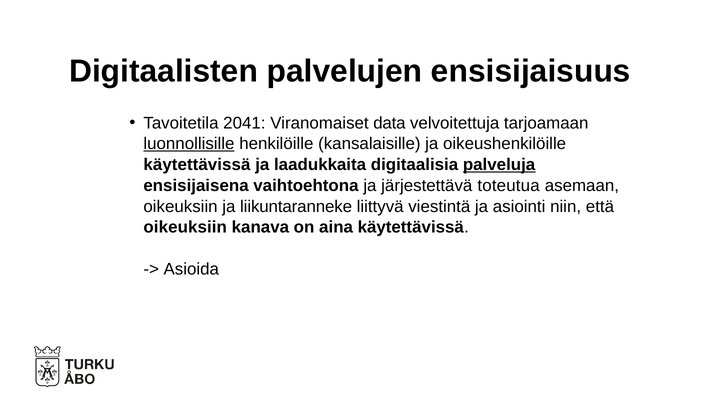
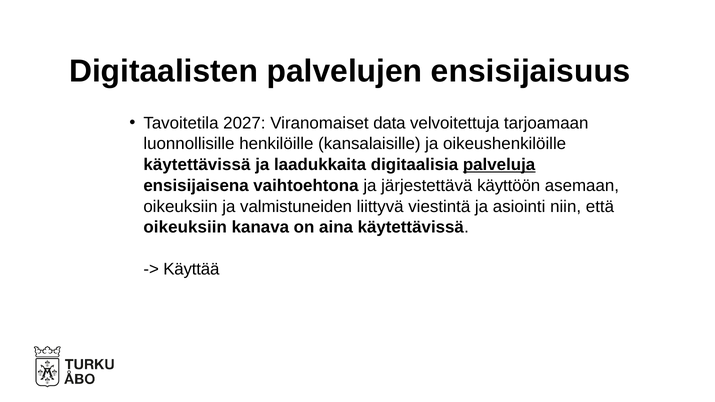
2041: 2041 -> 2027 (244, 123)
luonnollisille underline: present -> none (189, 144)
toteutua: toteutua -> käyttöön (509, 186)
liikuntaranneke: liikuntaranneke -> valmistuneiden (296, 207)
Asioida: Asioida -> Käyttää (191, 269)
